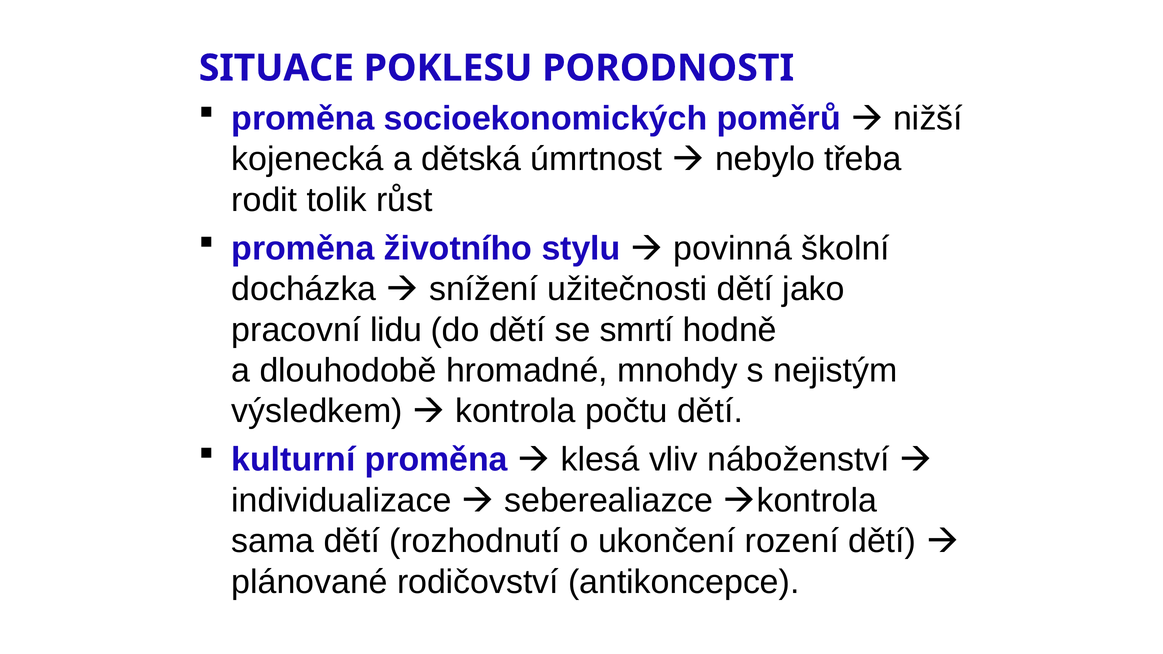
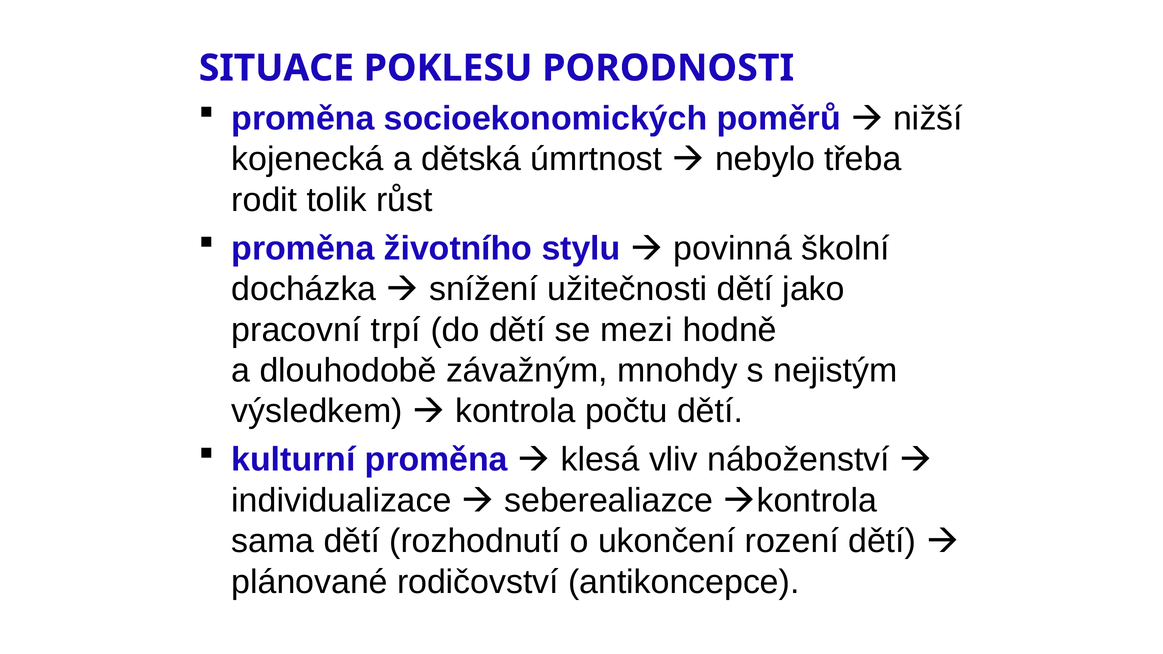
lidu: lidu -> trpí (396, 330)
smrtí: smrtí -> mezi (636, 330)
hromadné: hromadné -> závažným (527, 371)
